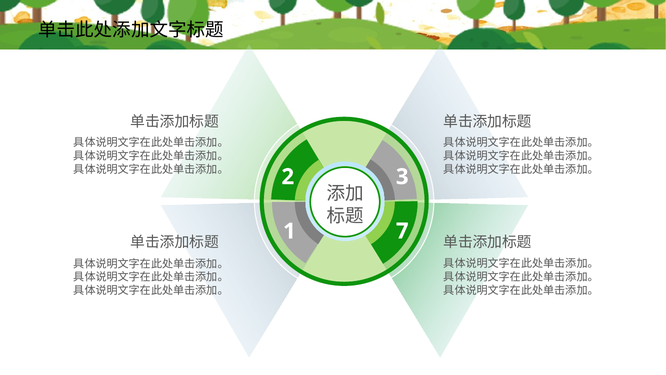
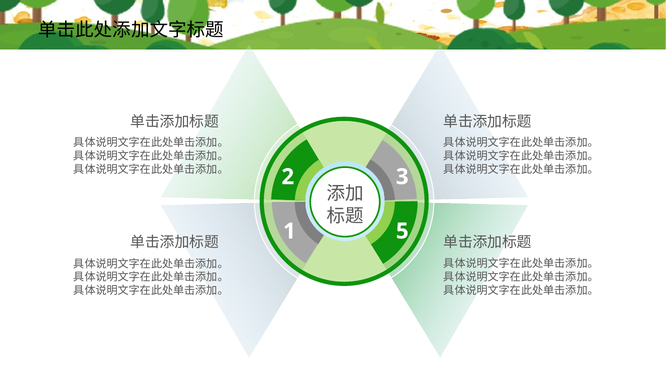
7: 7 -> 5 (402, 231)
